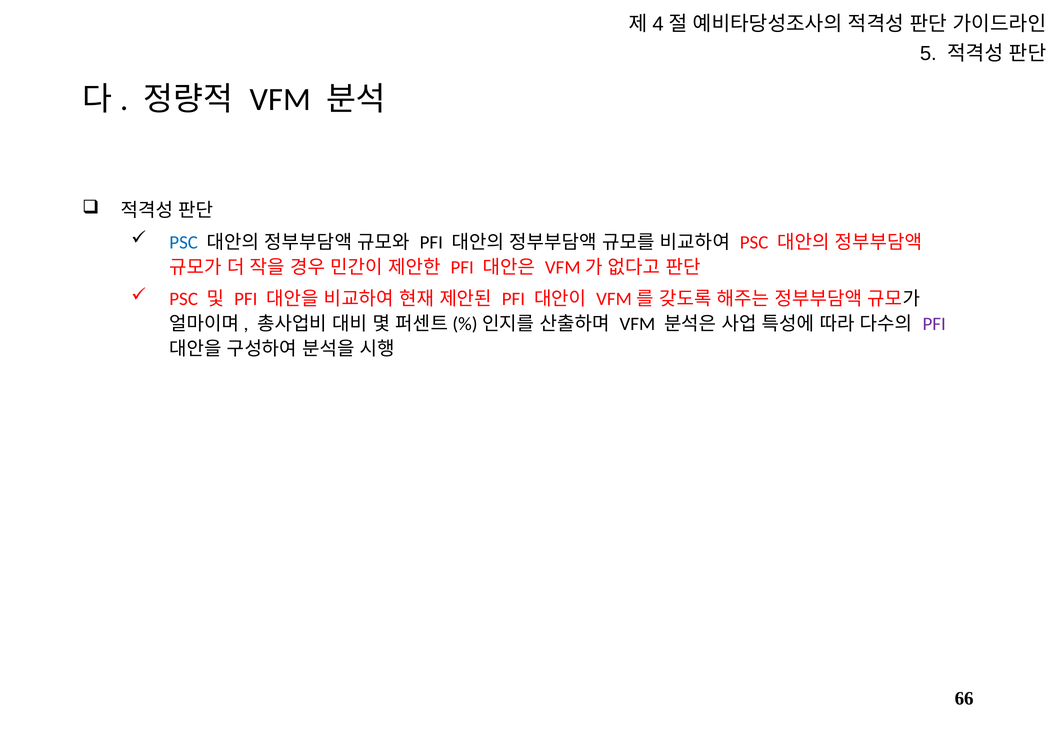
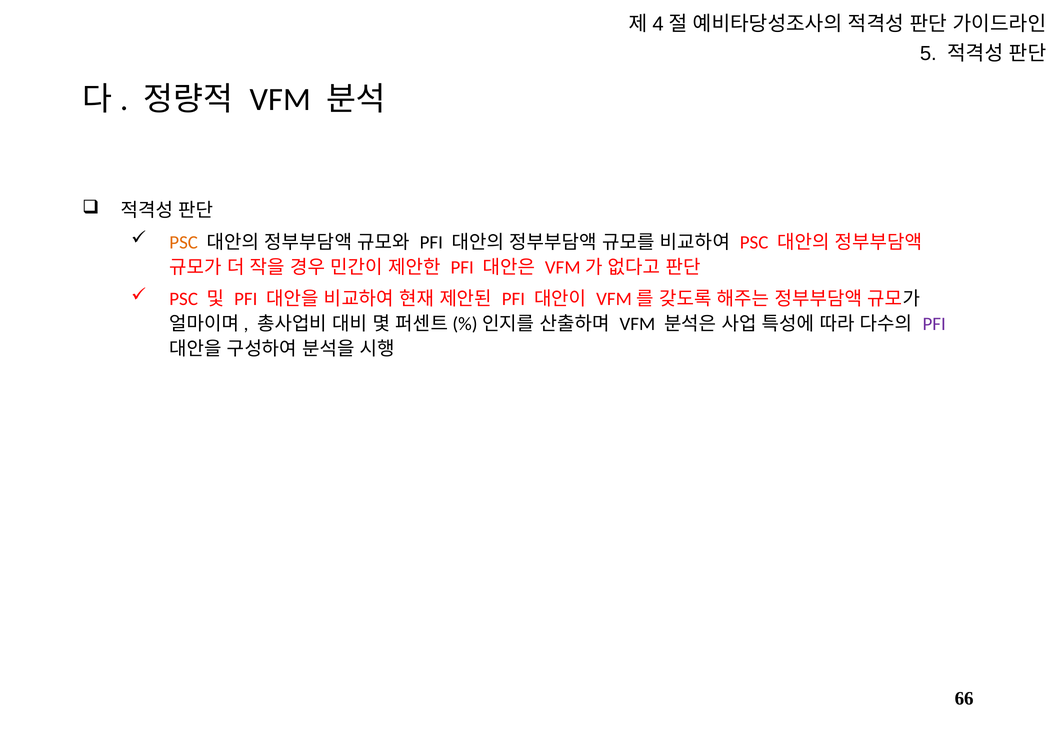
PSC colour: blue -> orange (184, 242)
